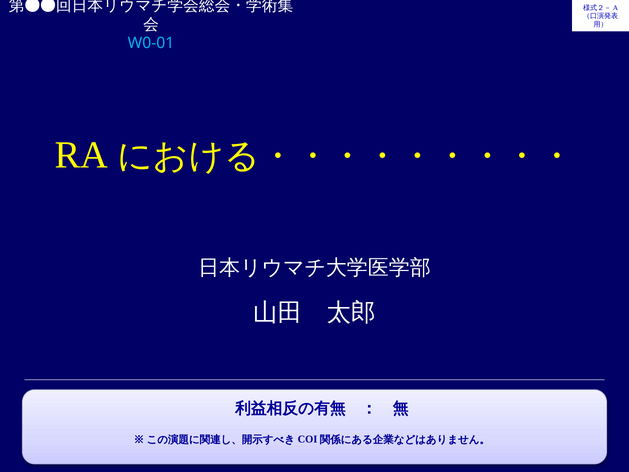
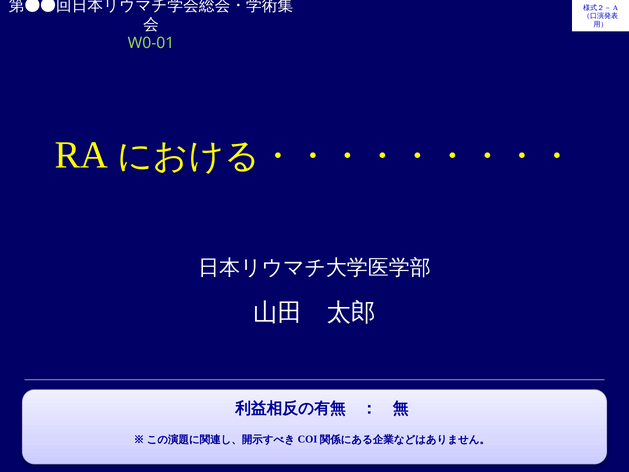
W0-01 colour: light blue -> light green (151, 43)
